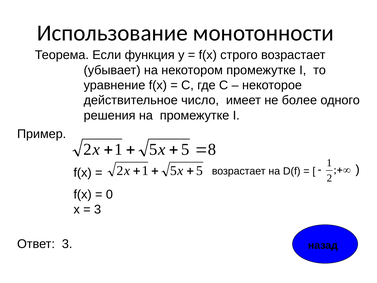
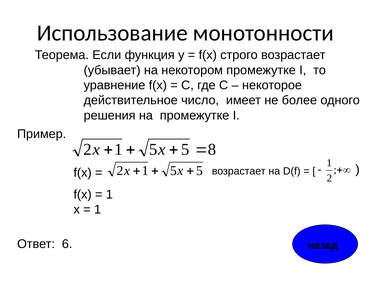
0: 0 -> 1 (109, 194)
3: 3 -> 1 (98, 209)
Ответ 3: 3 -> 6 (67, 244)
